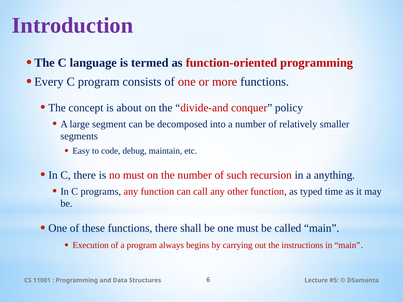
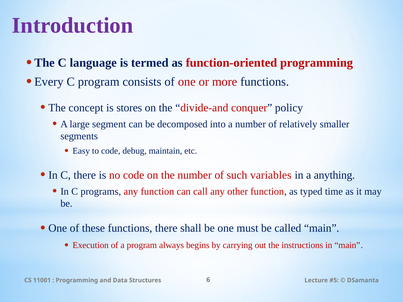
about: about -> stores (129, 108)
no must: must -> code (134, 175)
recursion: recursion -> variables (271, 175)
